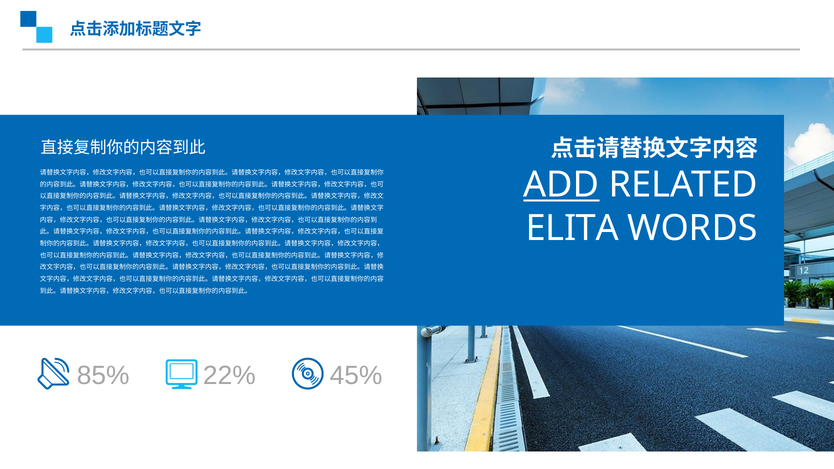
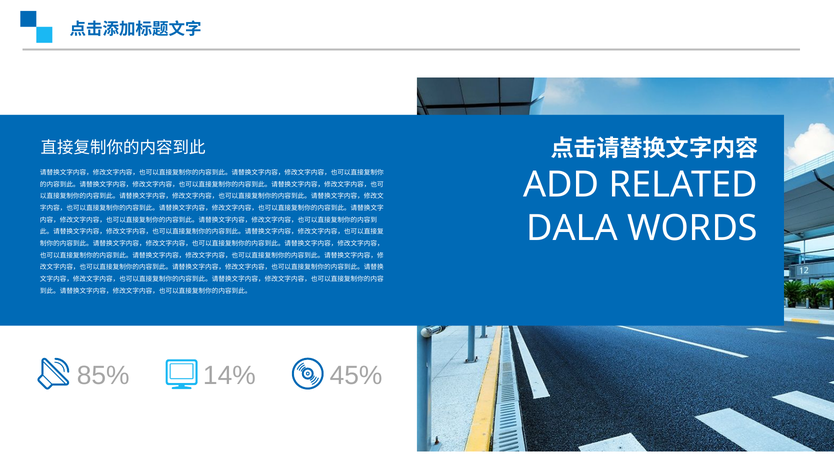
ADD underline: present -> none (561, 185)
ELITA: ELITA -> DALA (572, 229)
22%: 22% -> 14% (229, 376)
